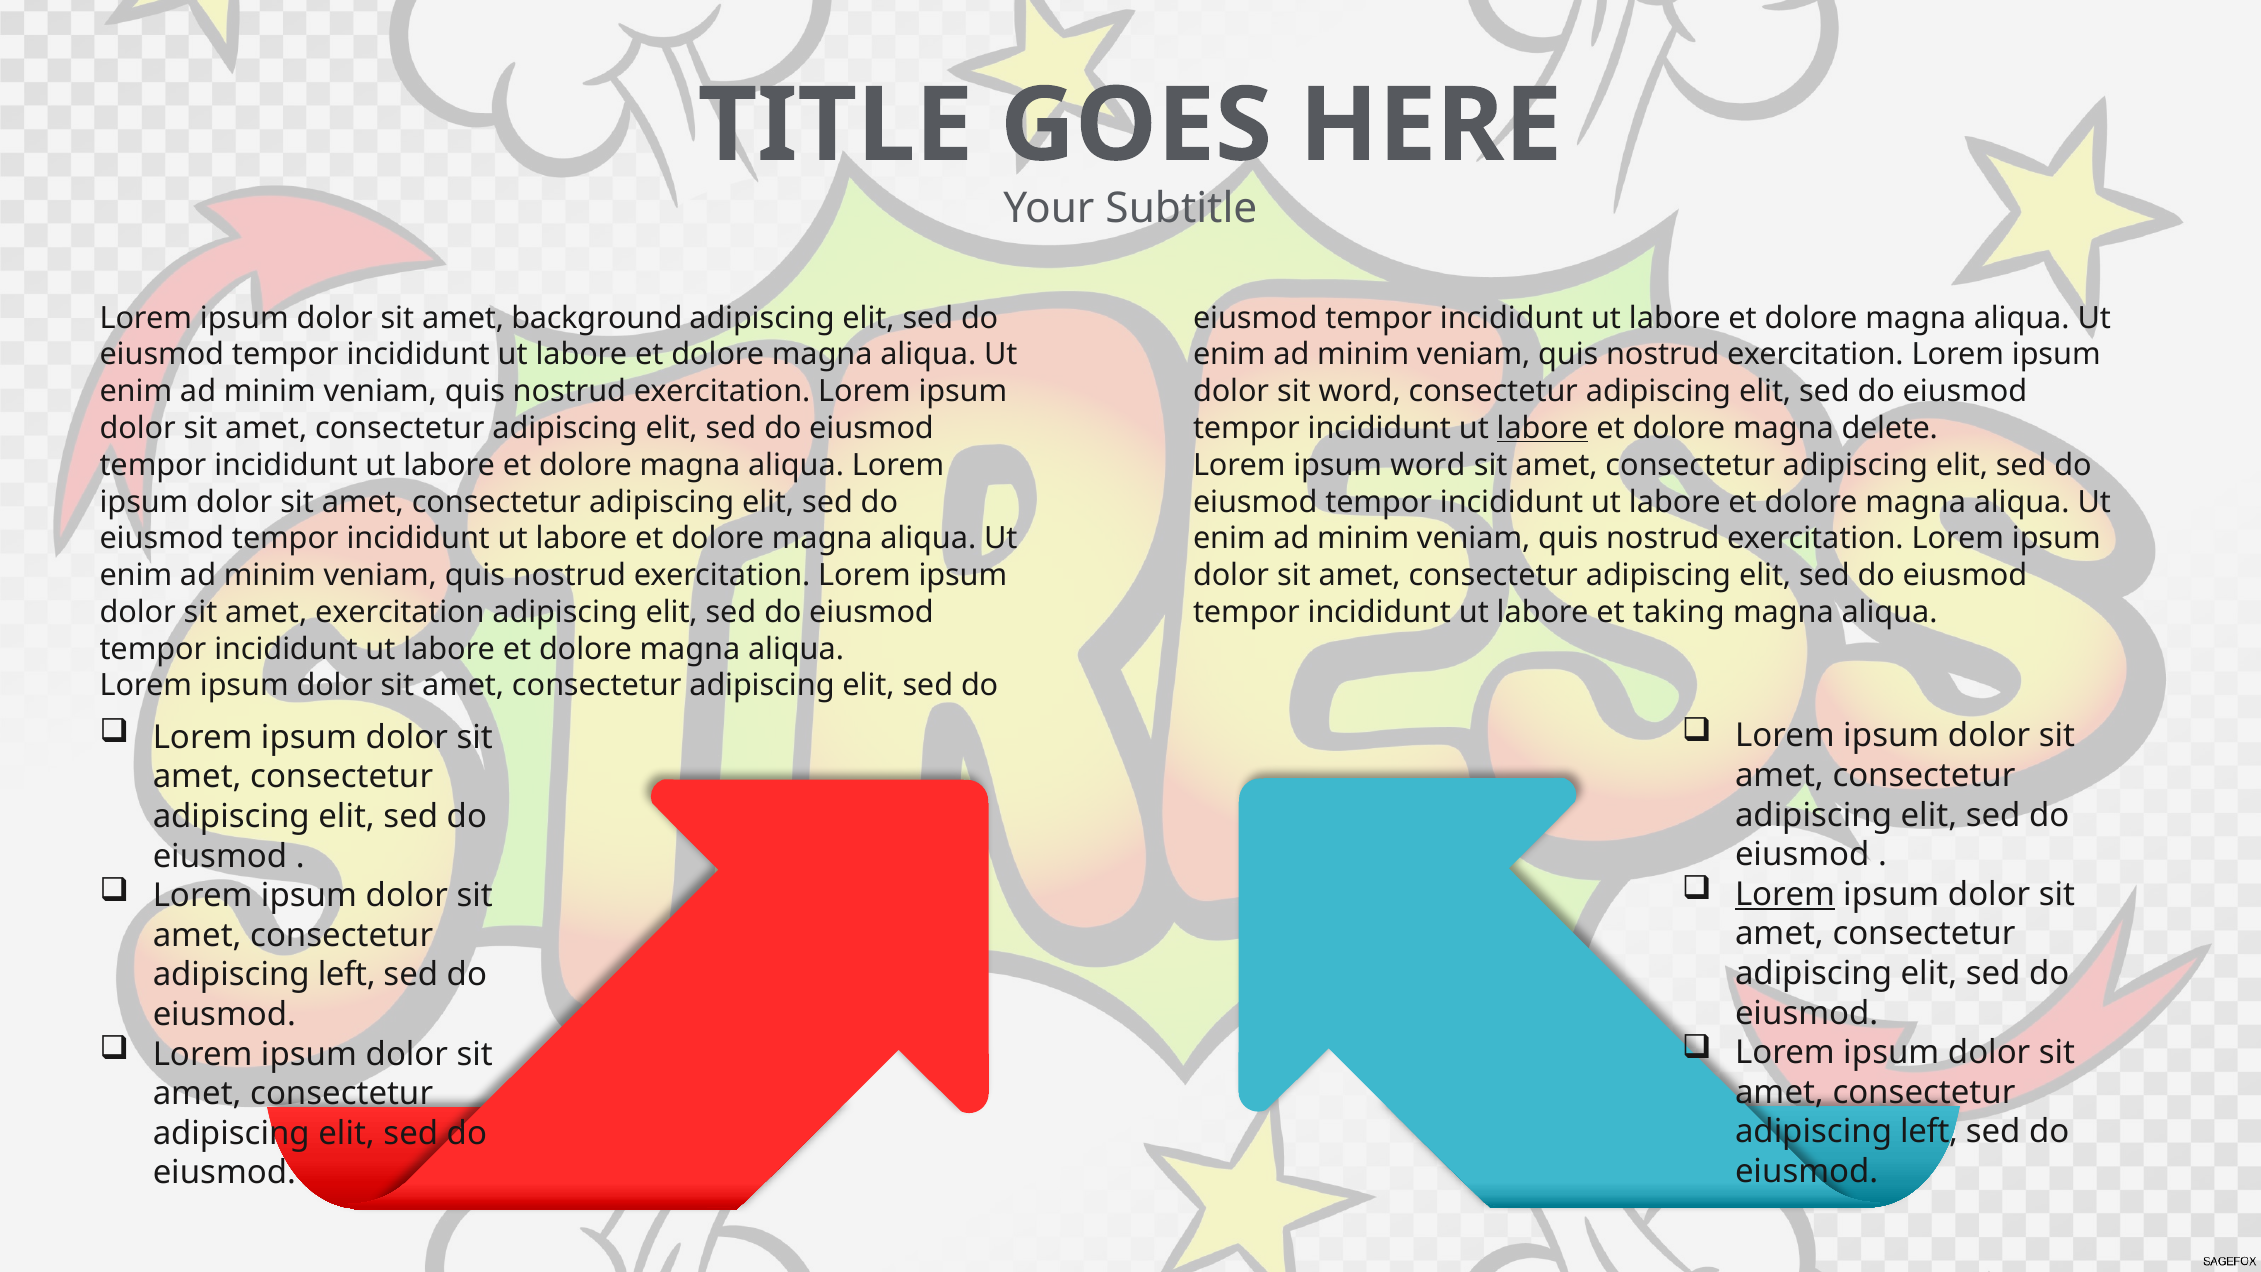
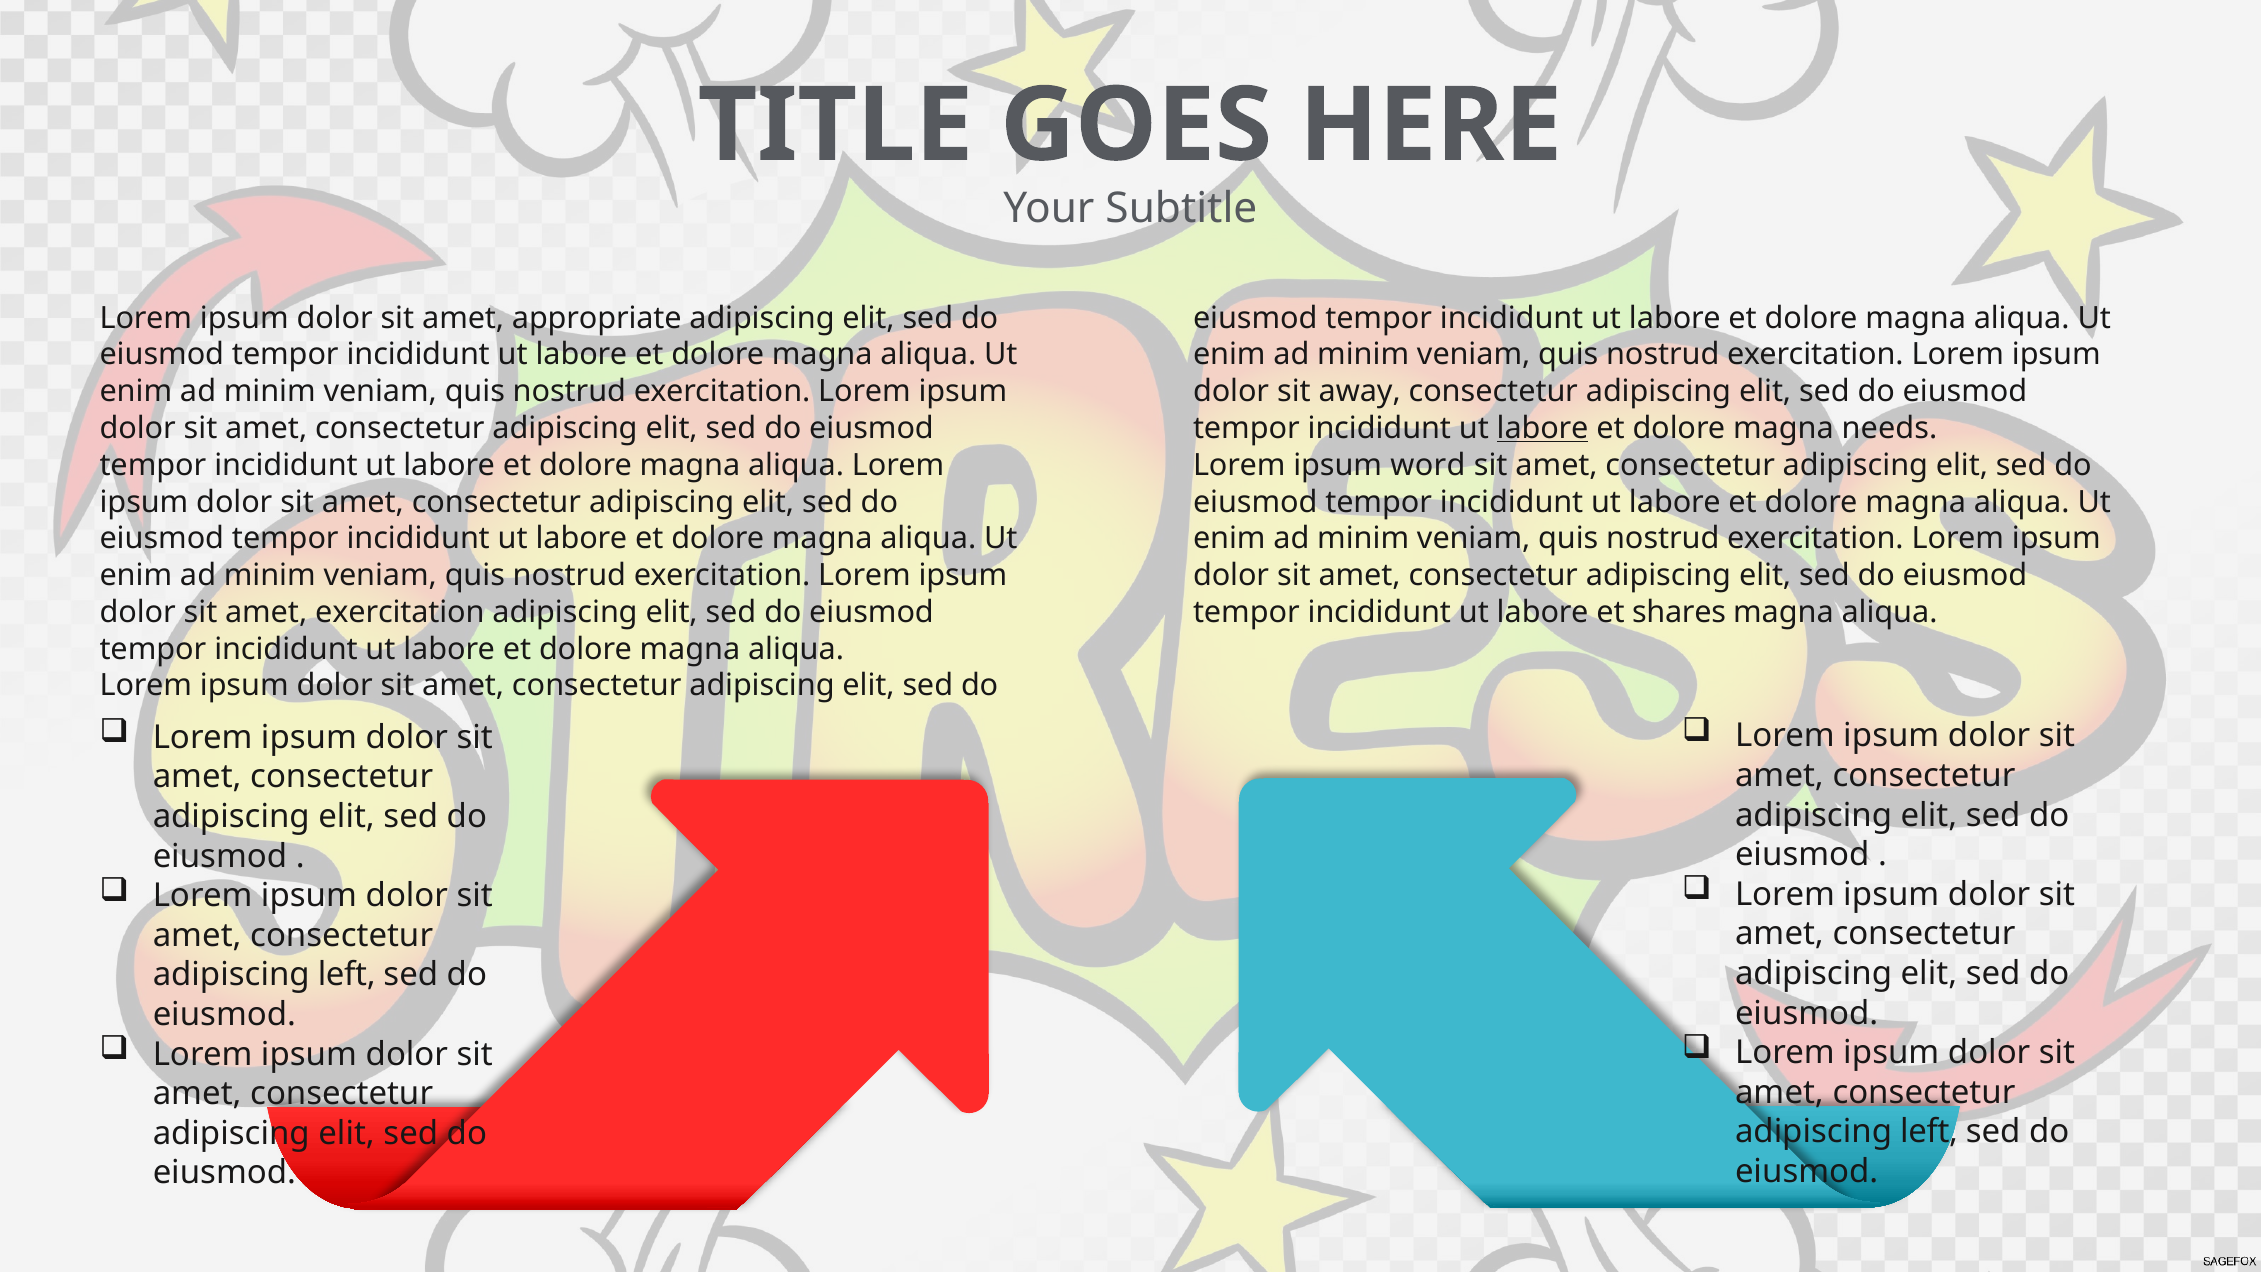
background: background -> appropriate (597, 318)
sit word: word -> away (1360, 391)
delete: delete -> needs (1890, 428)
taking: taking -> shares (1679, 612)
Lorem underline: present -> none (1785, 894)
